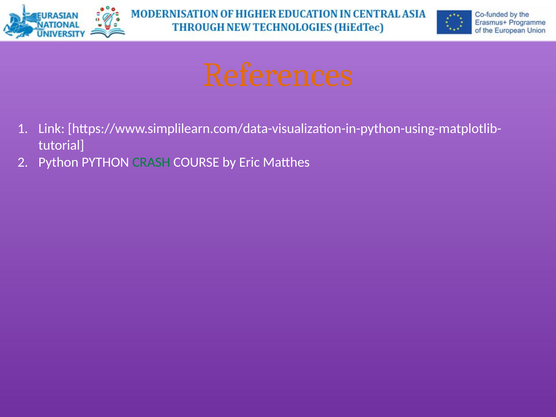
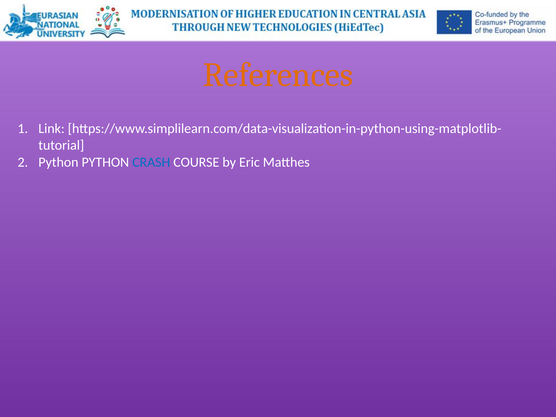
CRASH colour: green -> blue (151, 162)
